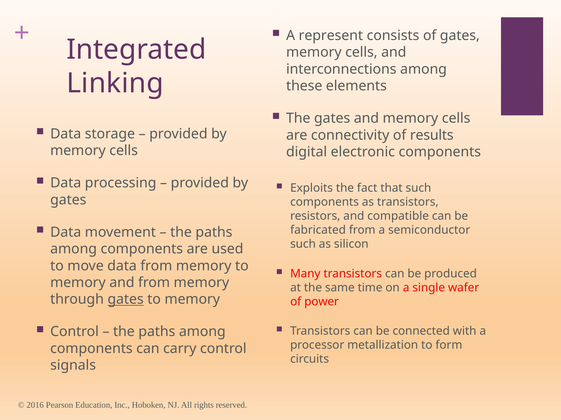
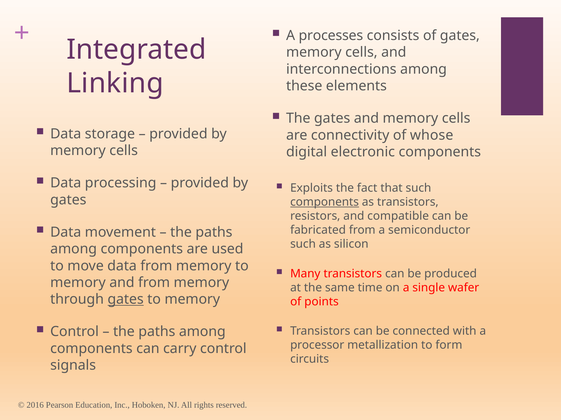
represent: represent -> processes (331, 36)
results: results -> whose (432, 135)
components underline: none -> present (325, 202)
power: power -> points (322, 302)
